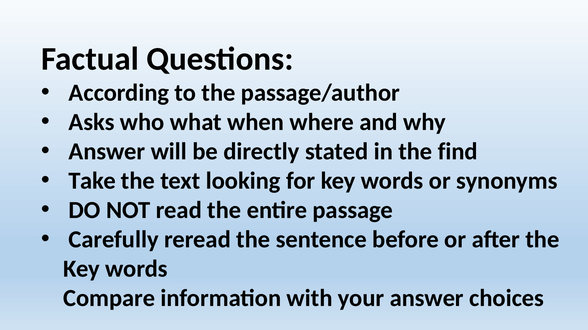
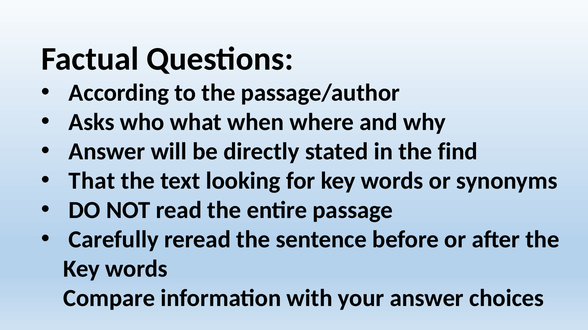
Take: Take -> That (92, 181)
